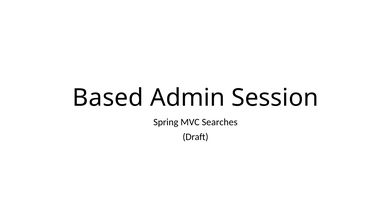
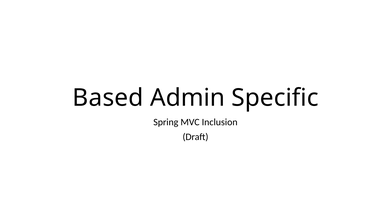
Session: Session -> Specific (275, 98)
Searches: Searches -> Inclusion (220, 122)
